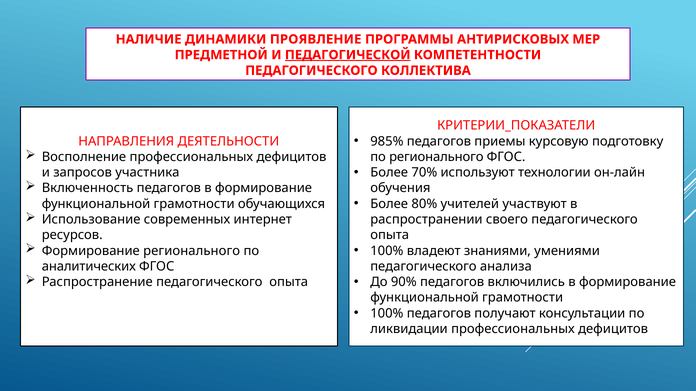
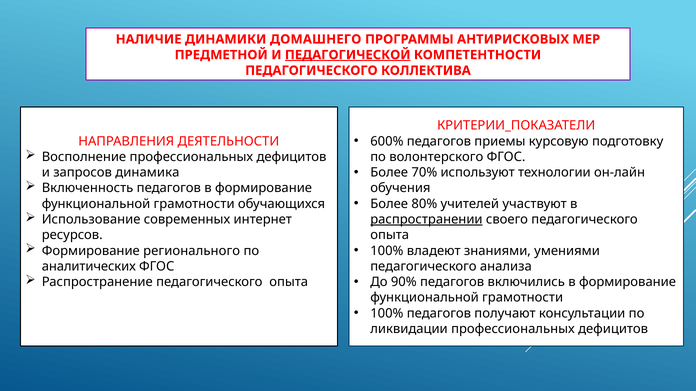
ПРОЯВЛЕНИЕ: ПРОЯВЛЕНИЕ -> ДОМАШНЕГО (316, 39)
985%: 985% -> 600% (387, 141)
по регионального: регионального -> волонтерского (436, 157)
участника: участника -> динамика (147, 173)
распространении underline: none -> present (426, 220)
